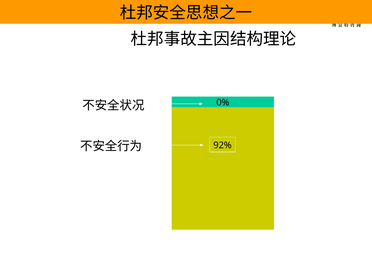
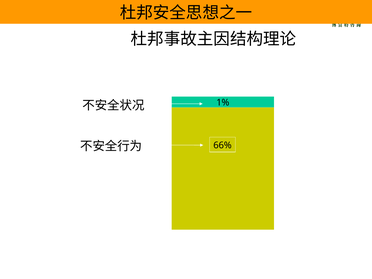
0%: 0% -> 1% (223, 103)
92%: 92% -> 66% (222, 145)
